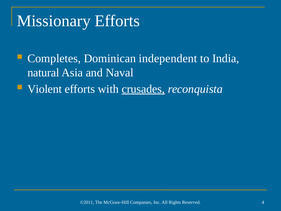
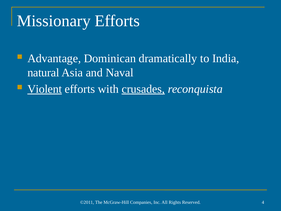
Completes: Completes -> Advantage (54, 58)
independent: independent -> dramatically (168, 58)
Violent underline: none -> present (45, 89)
